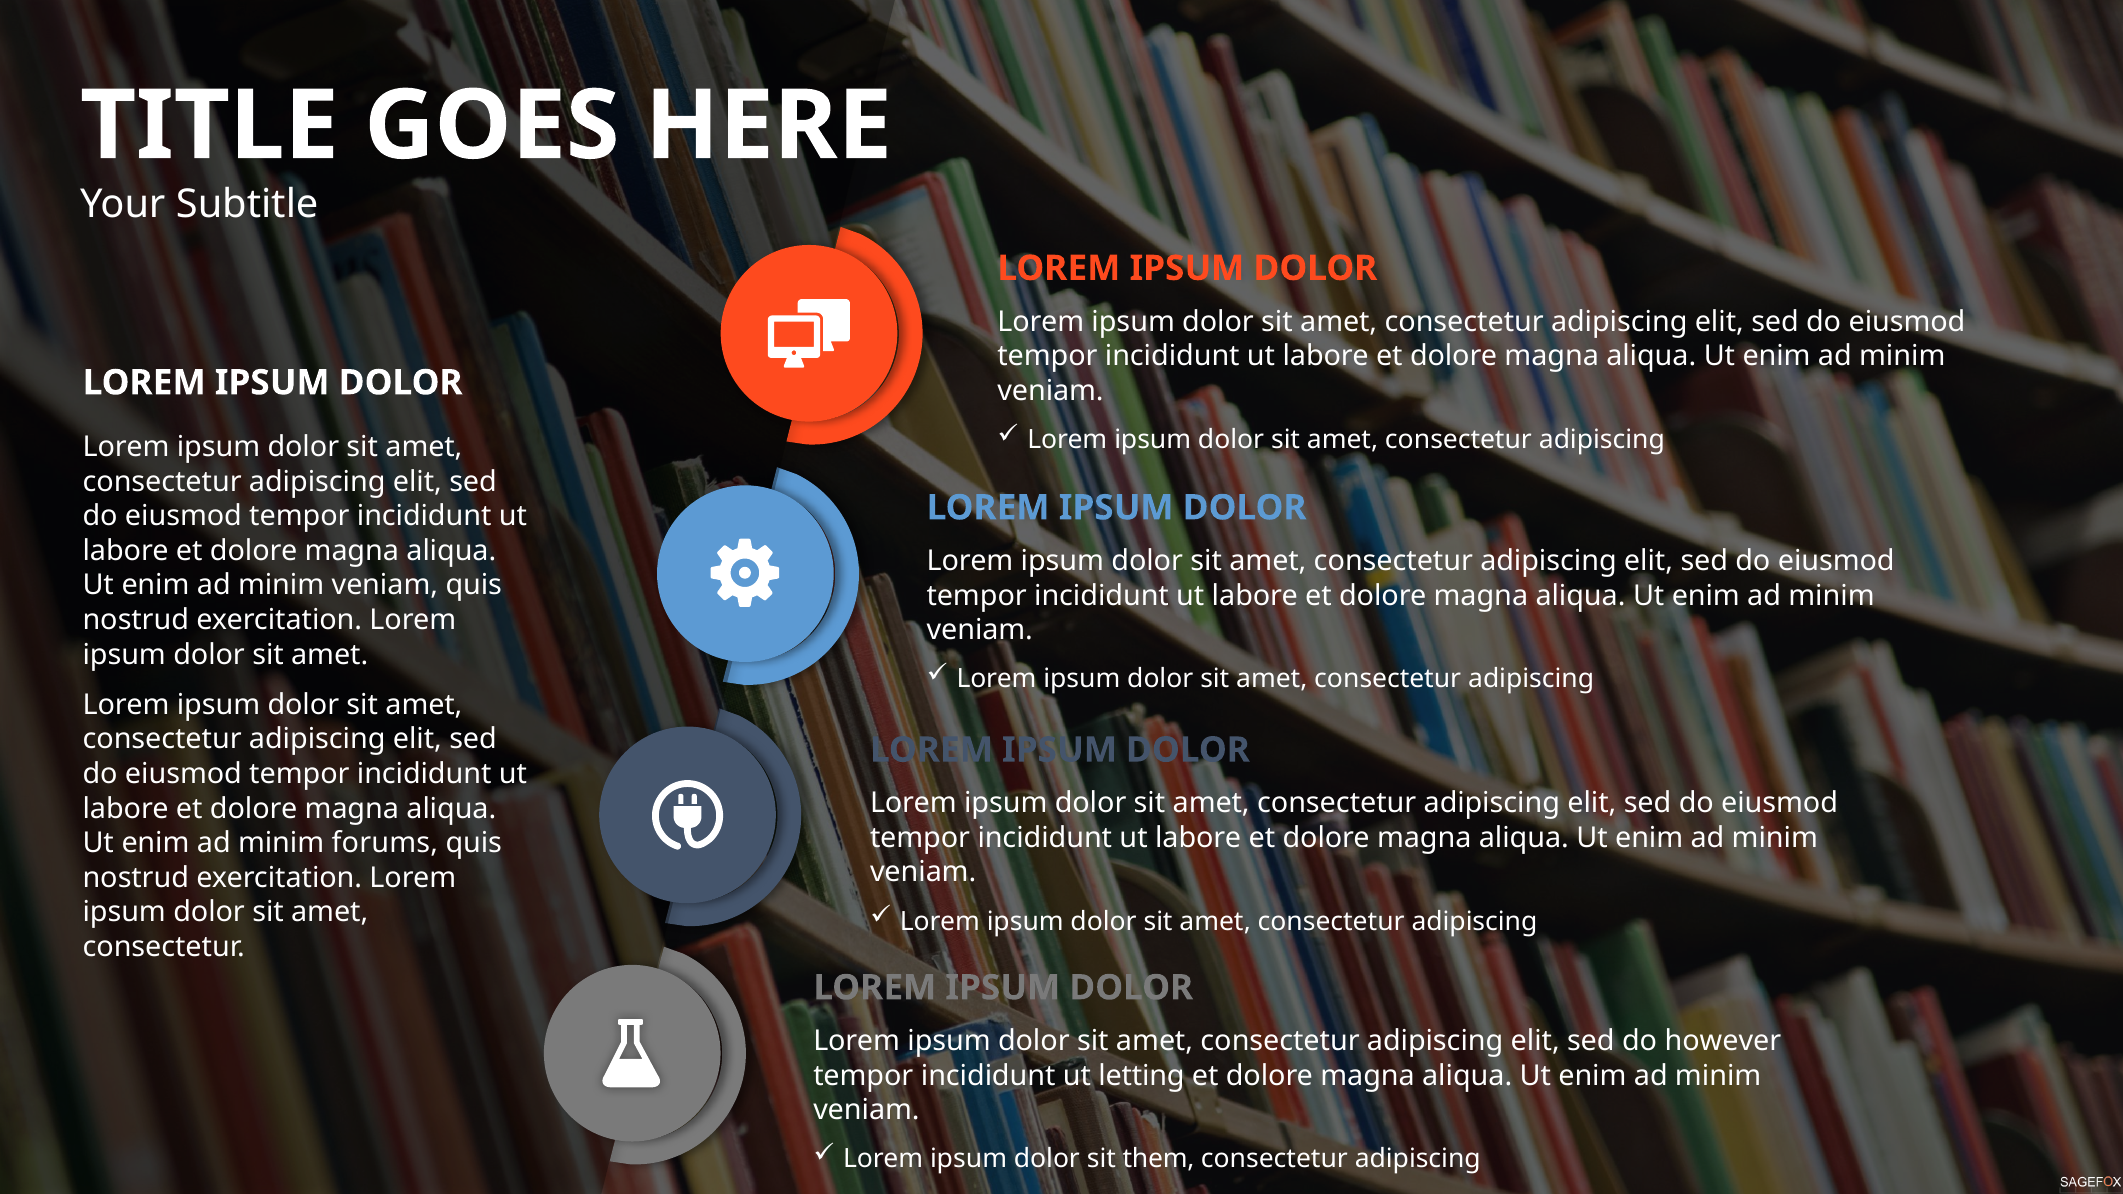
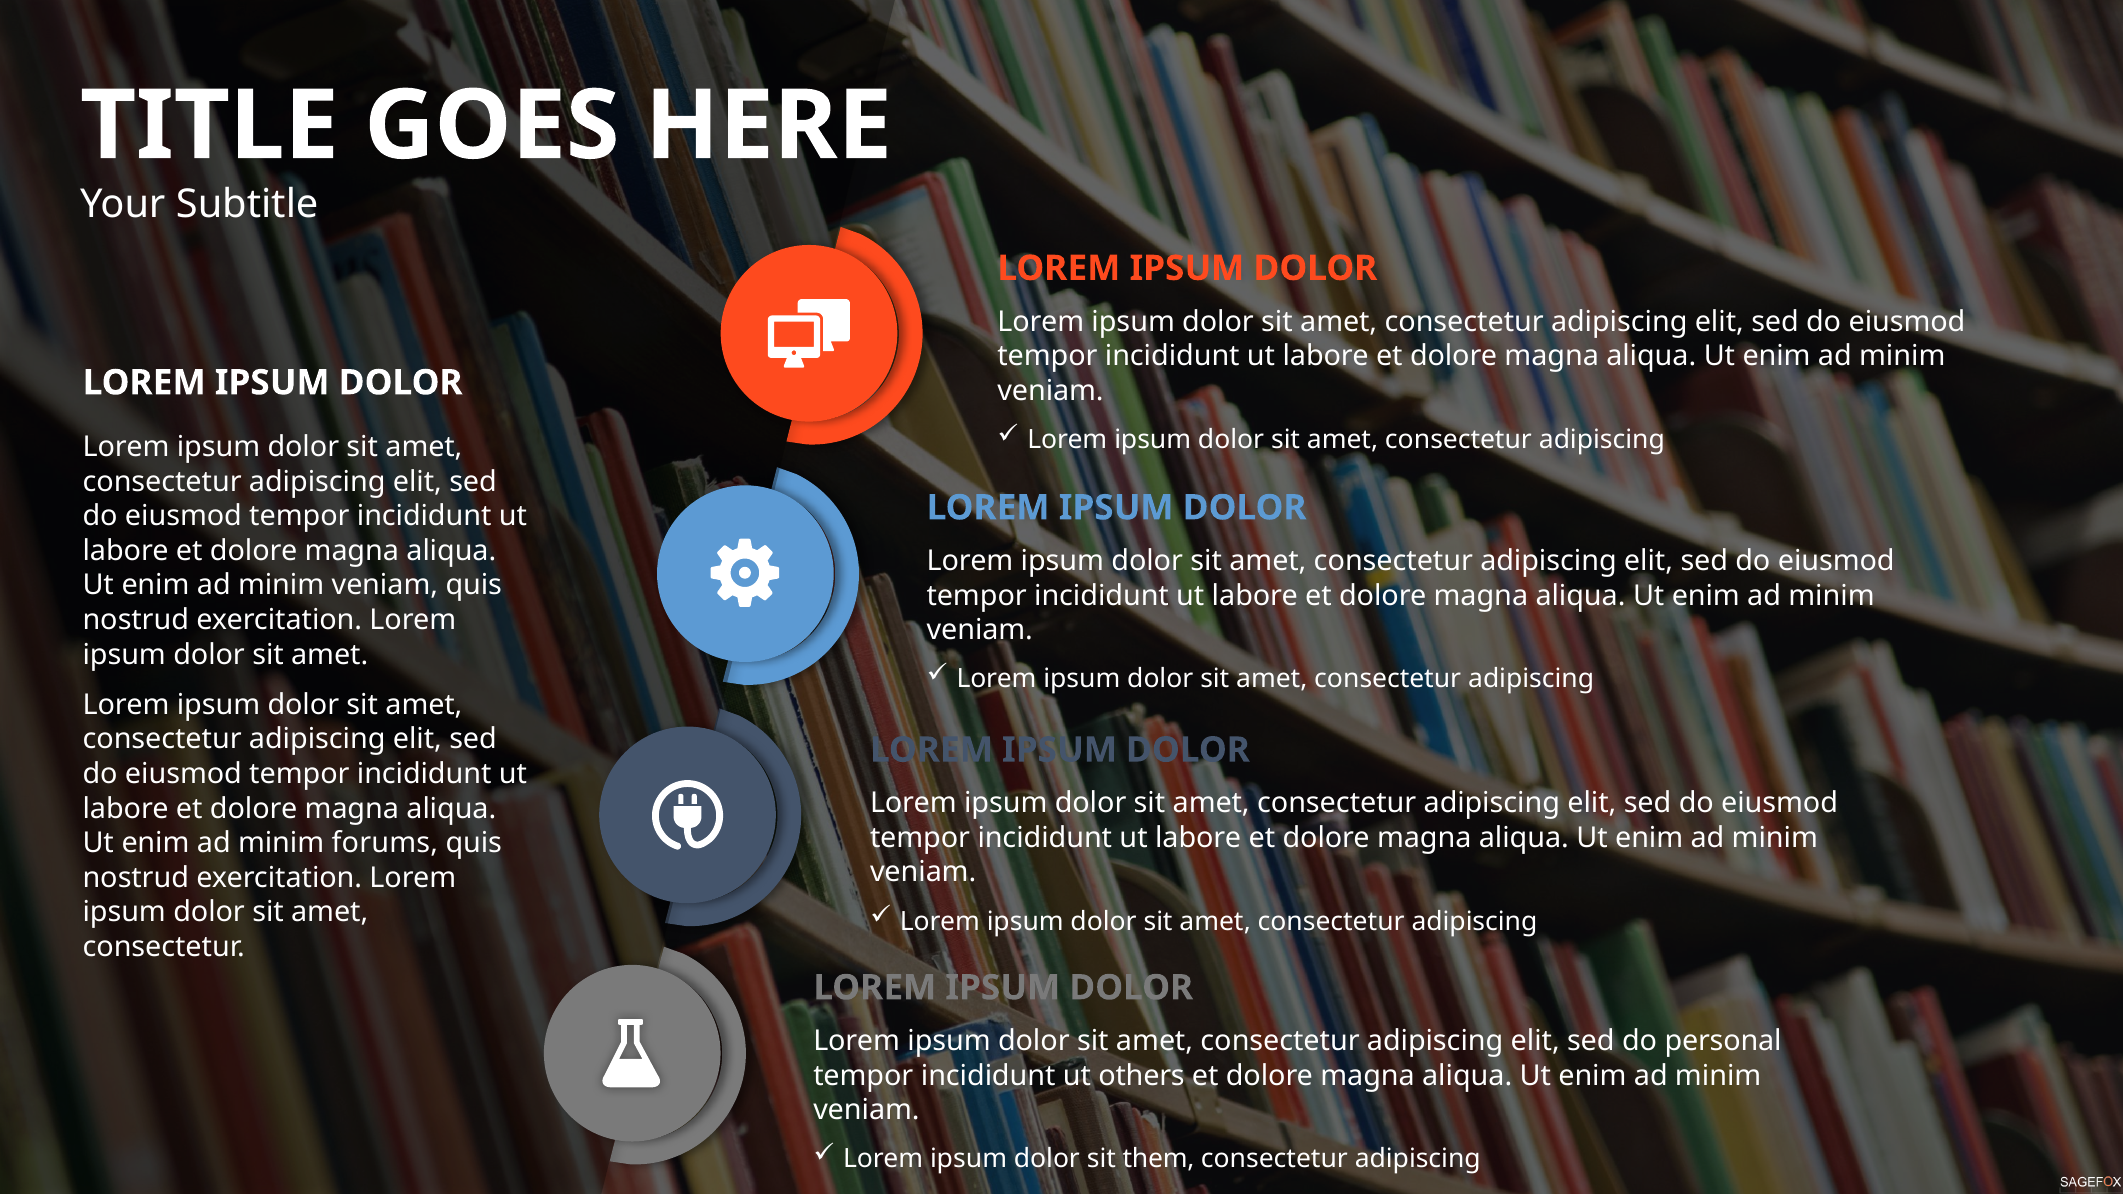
however: however -> personal (1723, 1041)
letting: letting -> others (1142, 1076)
